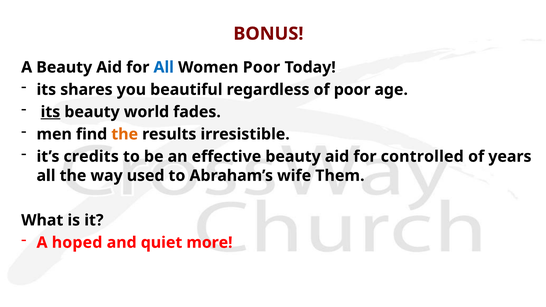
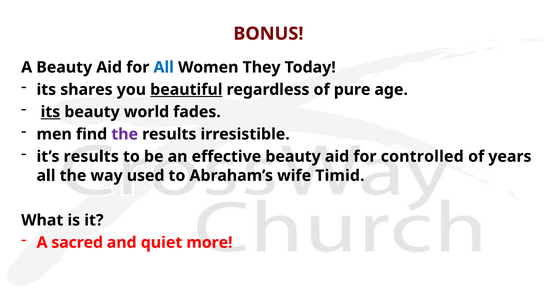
Women Poor: Poor -> They (262, 67)
beautiful underline: none -> present (186, 90)
of poor: poor -> pure (352, 90)
the colour: orange -> purple (125, 134)
it’s credits: credits -> results (91, 157)
Them: Them -> Timid (340, 176)
hoped: hoped -> sacred (77, 243)
